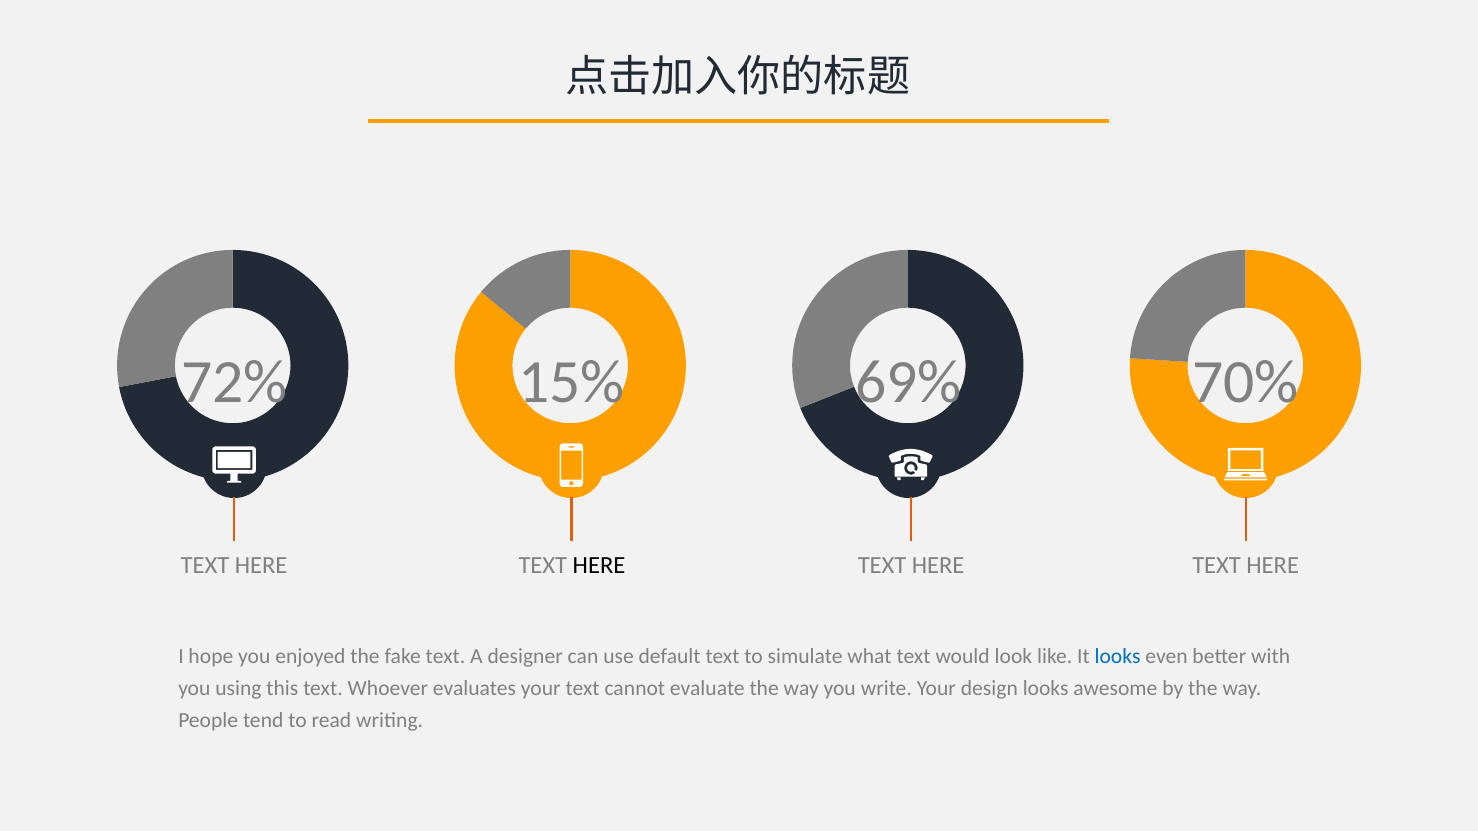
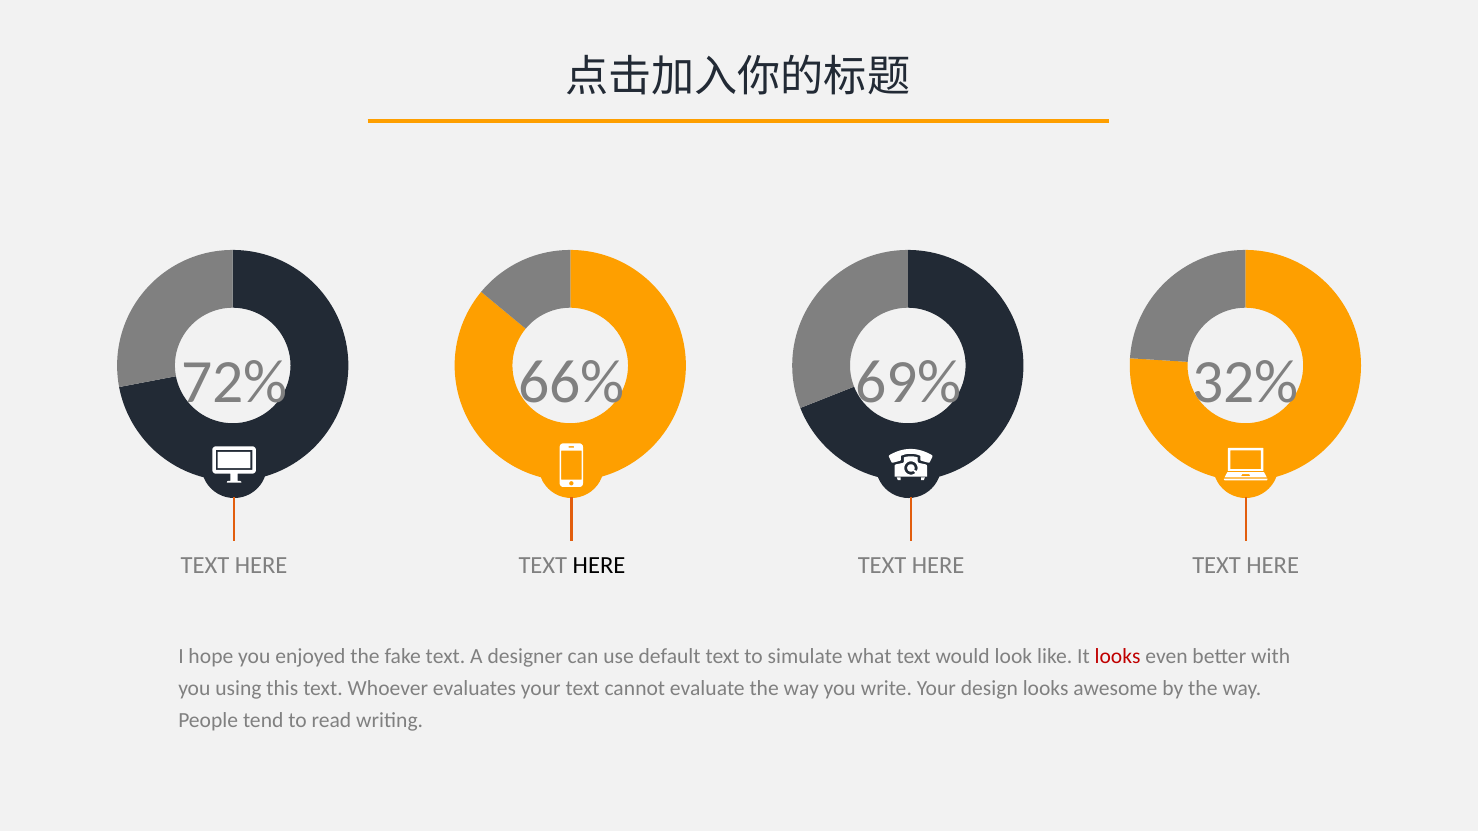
15%: 15% -> 66% (571, 382)
70%: 70% -> 32% (1246, 382)
looks colour: blue -> red (1118, 657)
